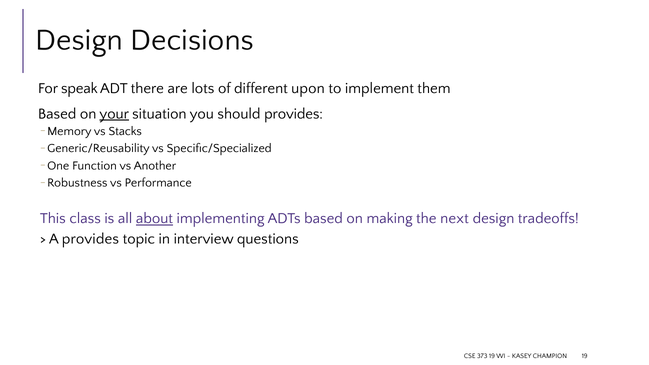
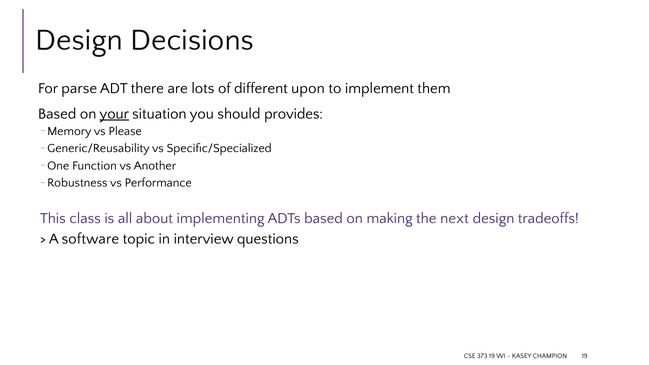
speak: speak -> parse (79, 88)
Stacks: Stacks -> Please (125, 131)
about underline: present -> none (154, 219)
A provides: provides -> software (90, 239)
